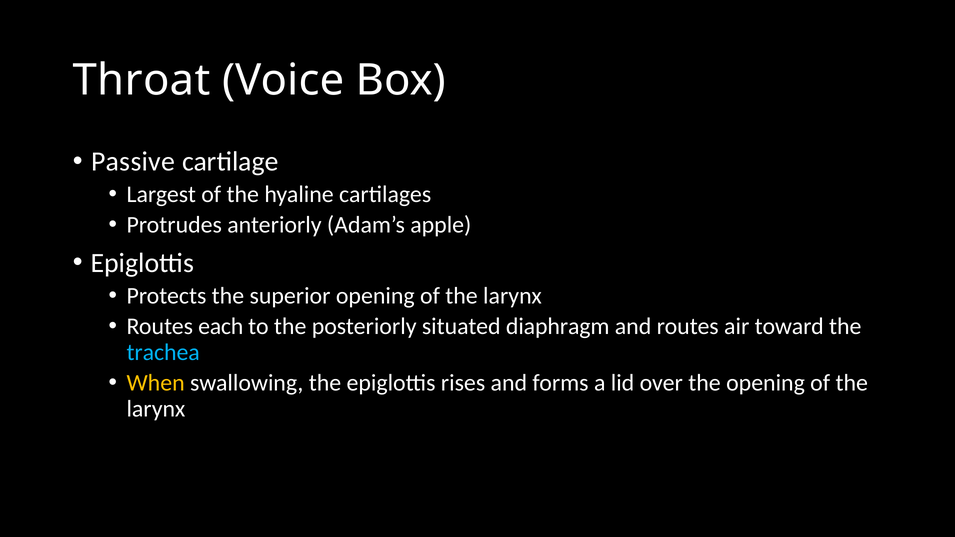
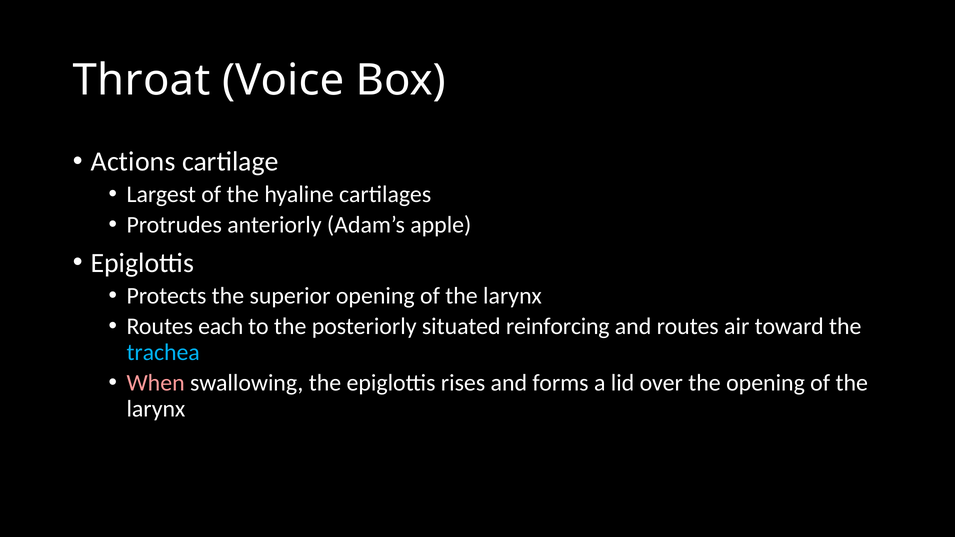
Passive: Passive -> Actions (133, 161)
diaphragm: diaphragm -> reinforcing (558, 327)
When colour: yellow -> pink (156, 383)
